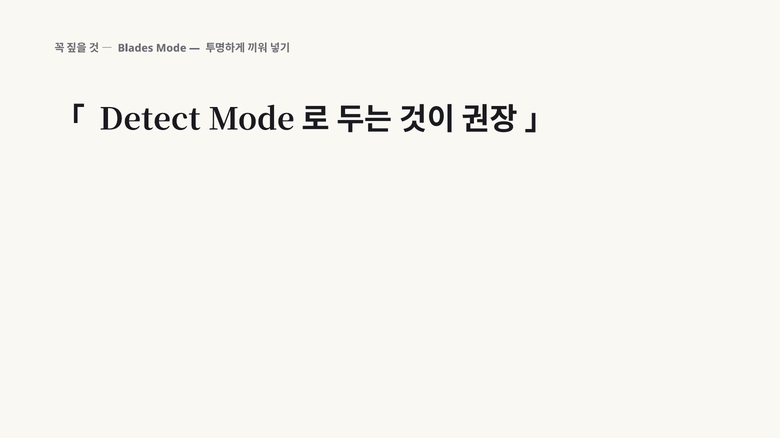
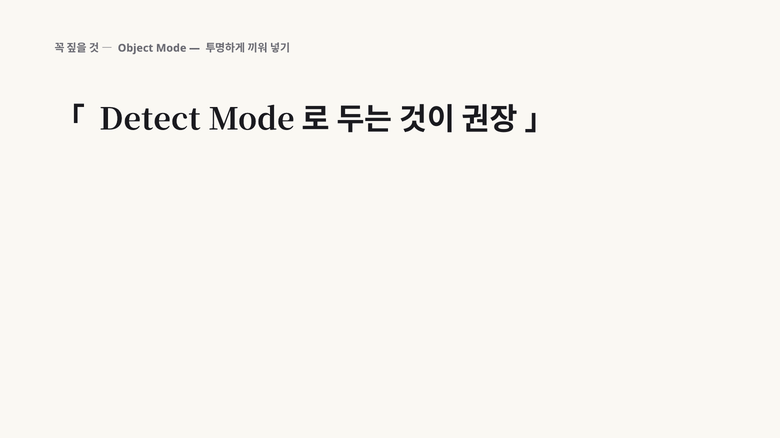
Blades: Blades -> Object (135, 48)
